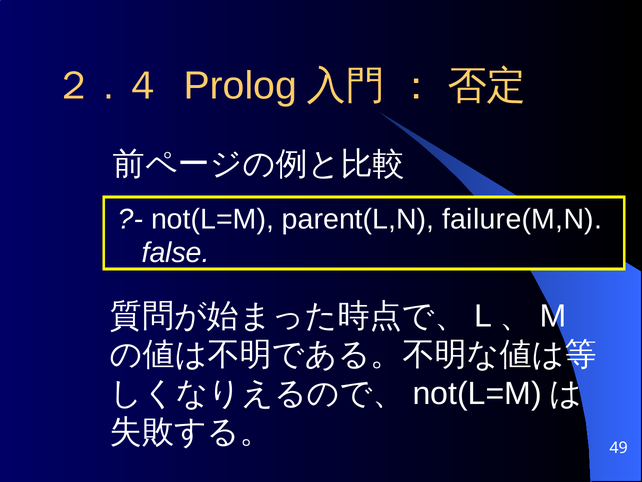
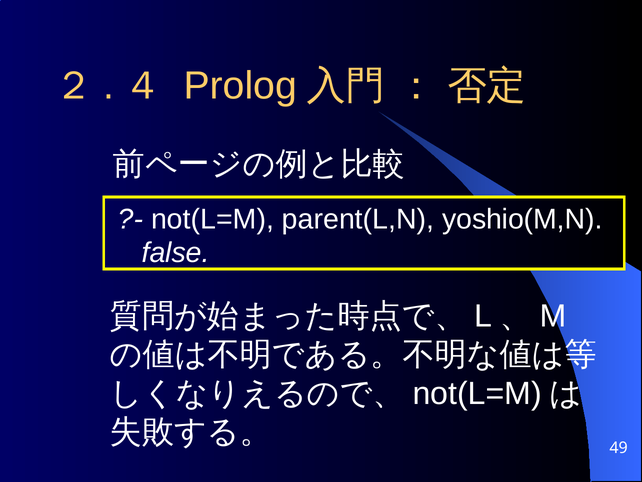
failure(M,N: failure(M,N -> yoshio(M,N (522, 219)
